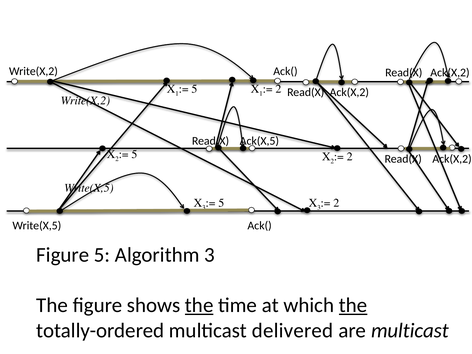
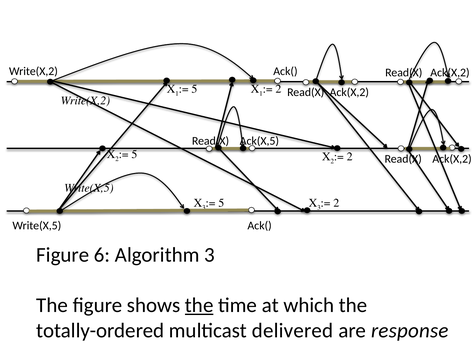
Figure 5: 5 -> 6 (102, 255)
the underline: present -> none (353, 305)
are multicast: multicast -> response (410, 331)
